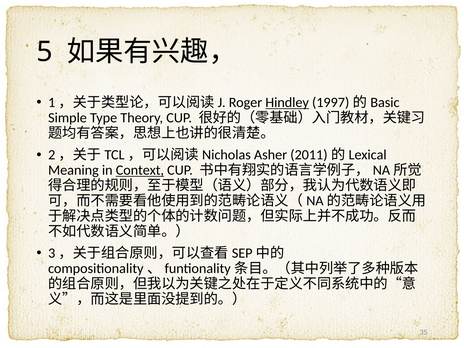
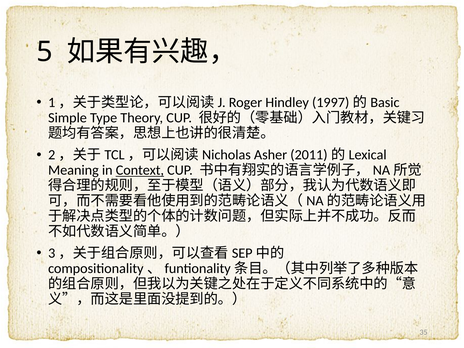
Hindley underline: present -> none (287, 103)
